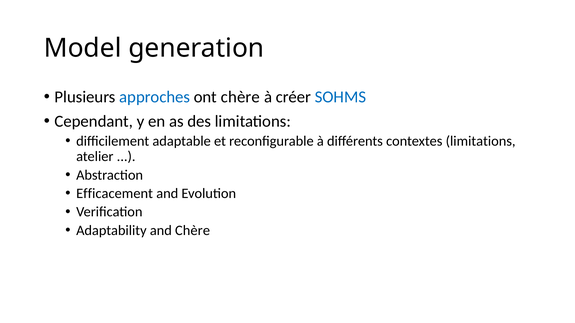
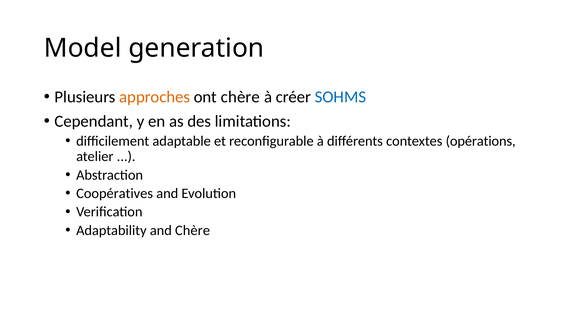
approches colour: blue -> orange (155, 97)
contextes limitations: limitations -> opérations (481, 141)
Efficacement: Efficacement -> Coopératives (115, 194)
